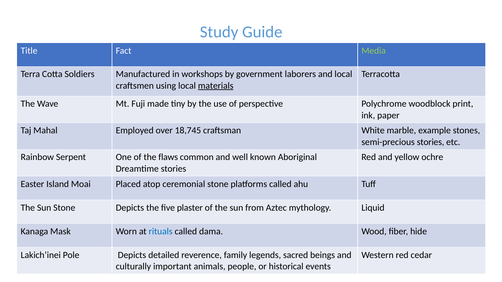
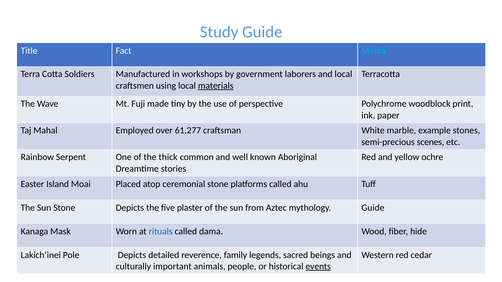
Media colour: light green -> light blue (374, 51)
18,745: 18,745 -> 61,277 (188, 131)
semi-precious stories: stories -> scenes (431, 142)
flaws: flaws -> thick (168, 157)
mythology Liquid: Liquid -> Guide (373, 208)
events underline: none -> present (318, 267)
